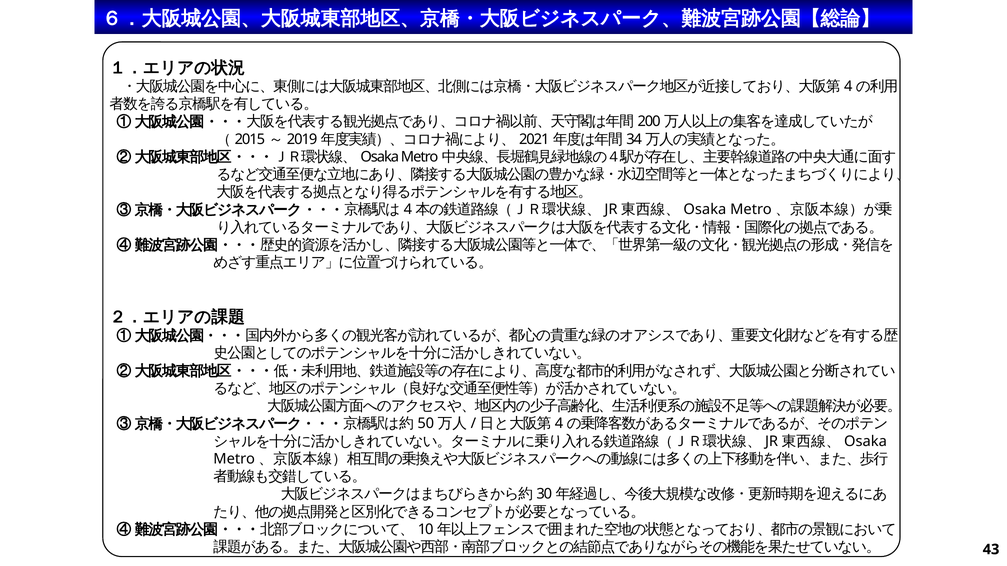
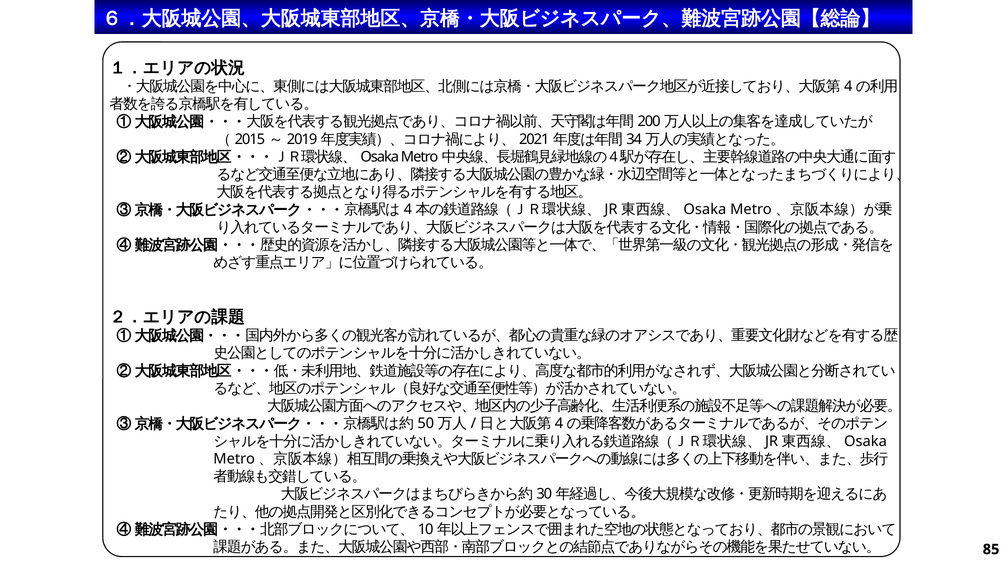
43: 43 -> 85 (991, 550)
